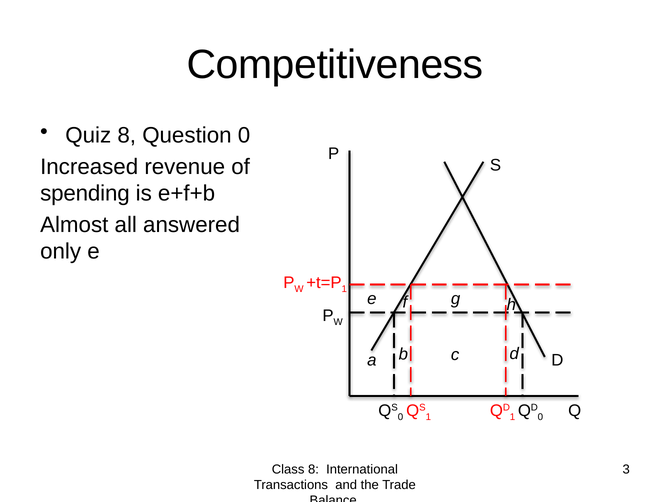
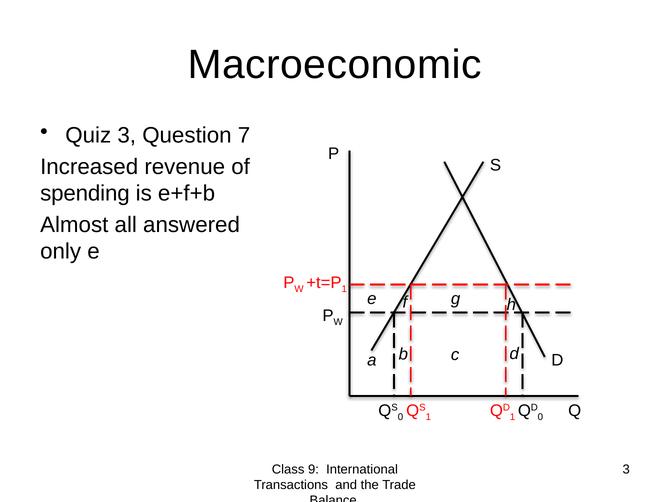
Competitiveness: Competitiveness -> Macroeconomic (335, 65)
Quiz 8: 8 -> 3 (127, 136)
Question 0: 0 -> 7 (244, 136)
Class 8: 8 -> 9 (314, 470)
